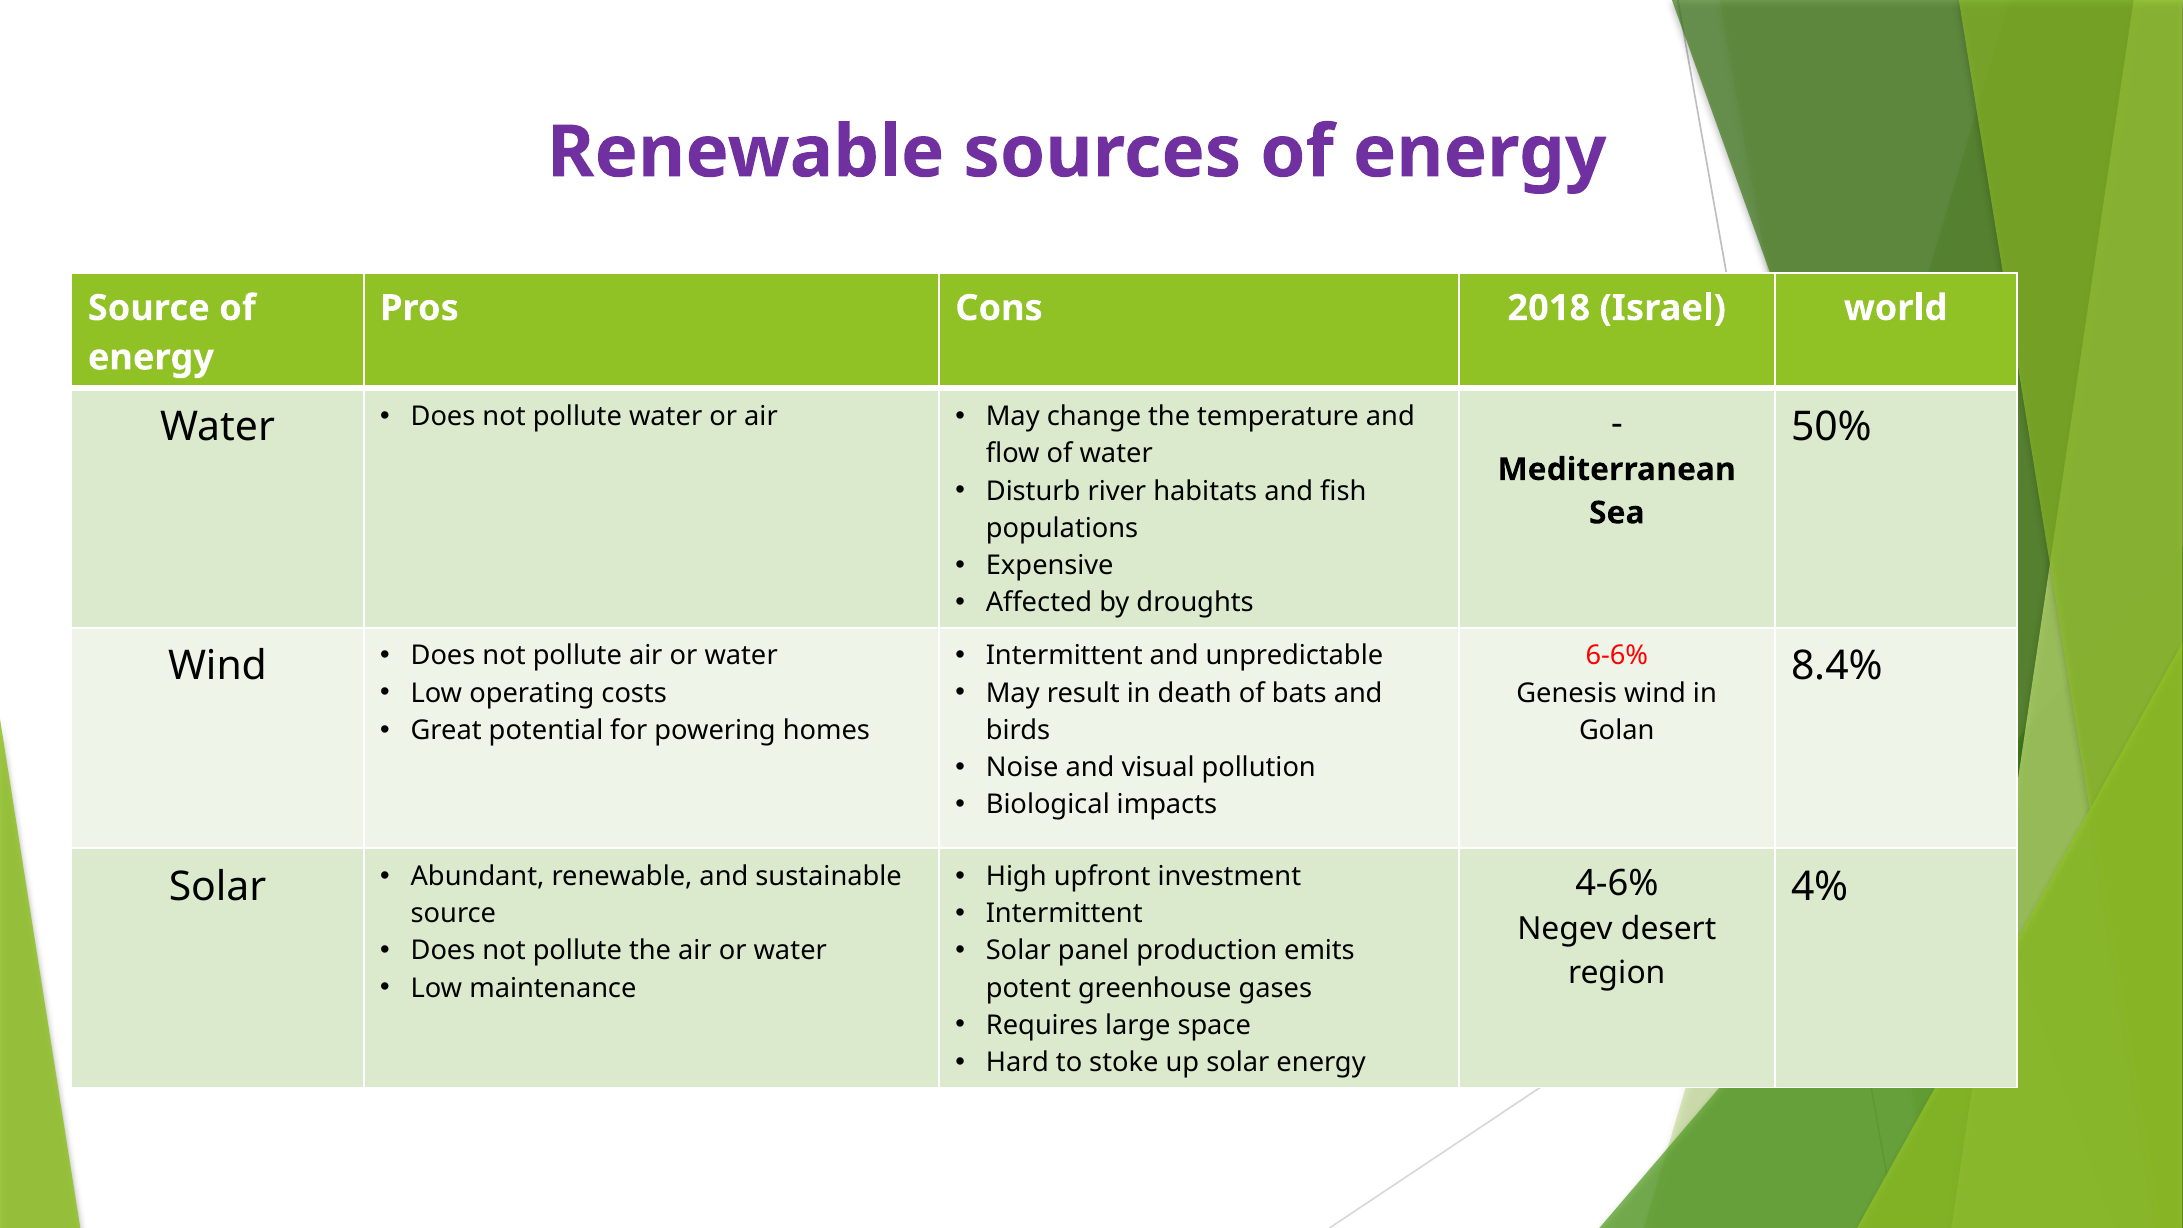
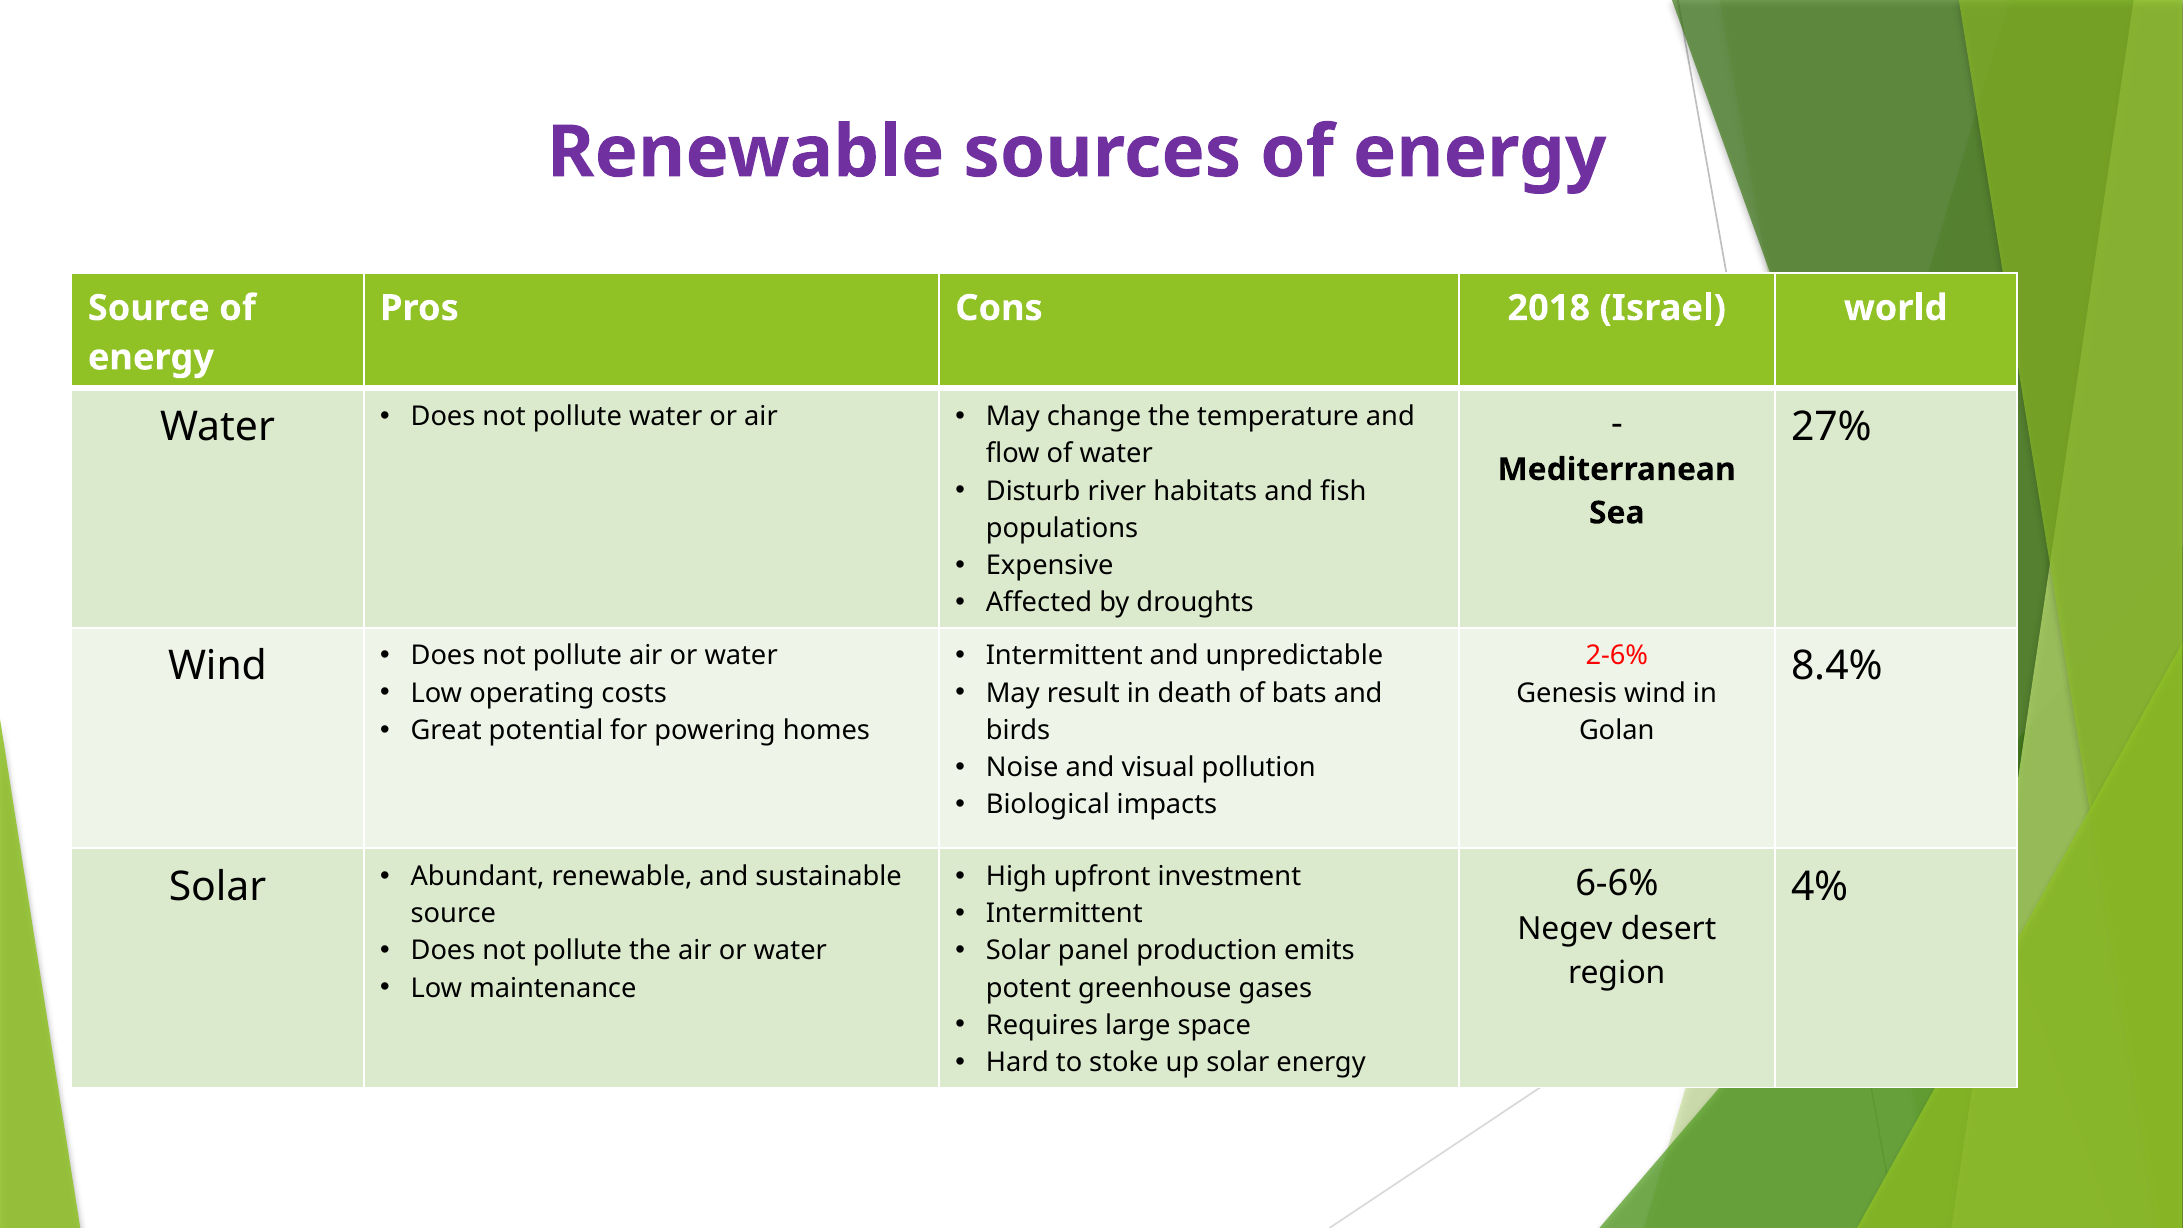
50%: 50% -> 27% (1831, 427)
6-6%: 6-6% -> 2-6% (1617, 656)
4-6%: 4-6% -> 6-6% (1617, 883)
